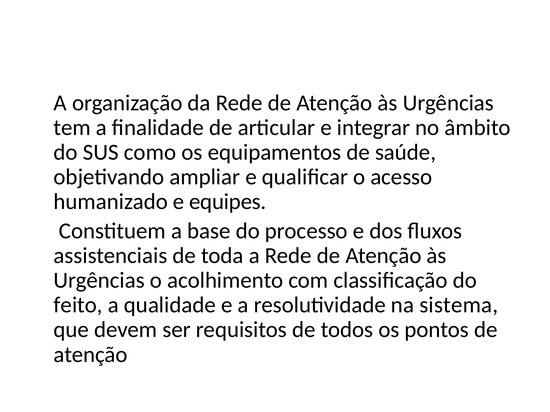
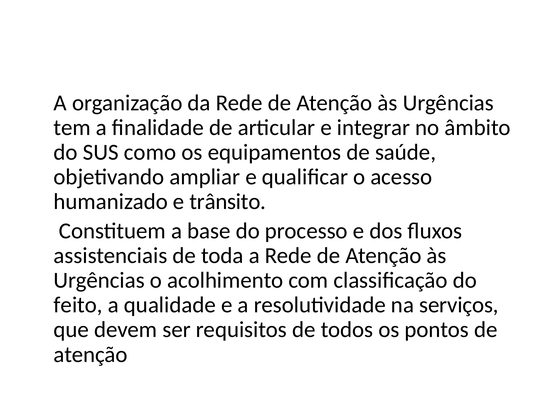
equipes: equipes -> trânsito (228, 202)
sistema: sistema -> serviços (459, 305)
